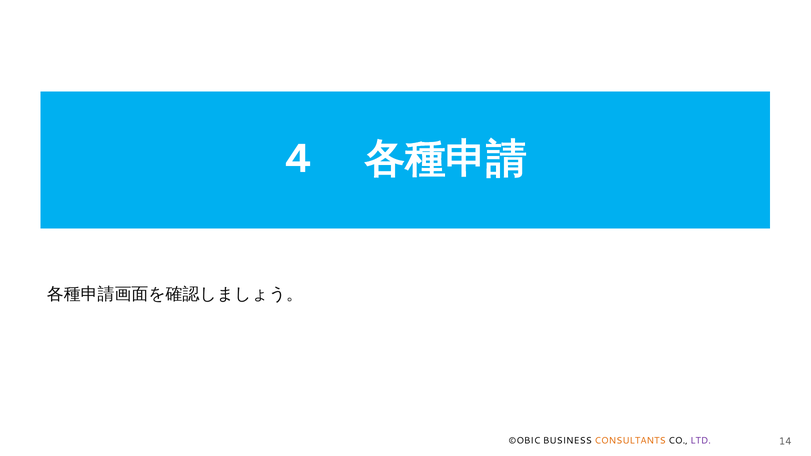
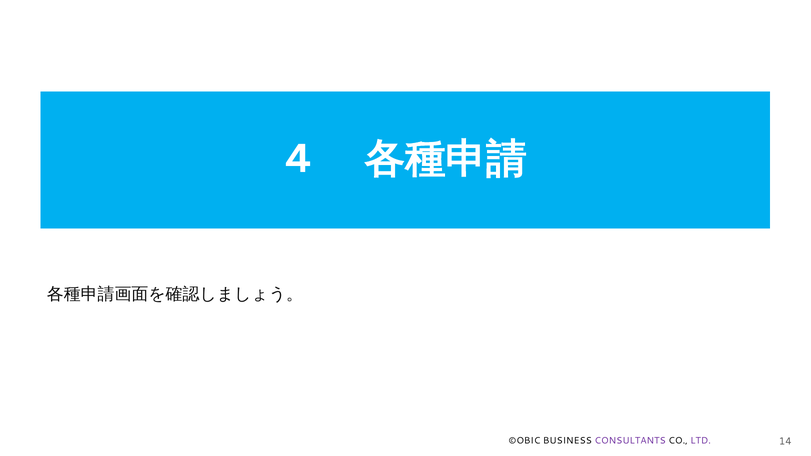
CONSULTANTS colour: orange -> purple (630, 441)
